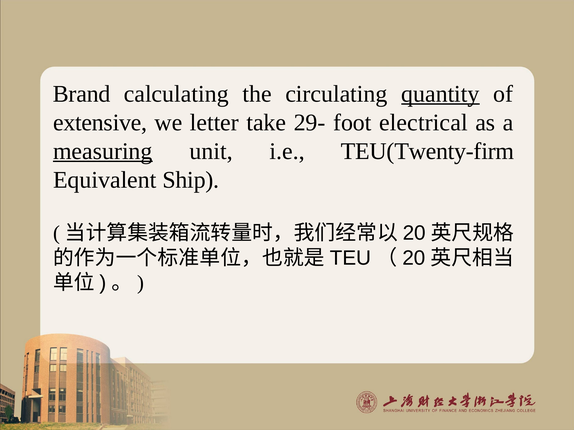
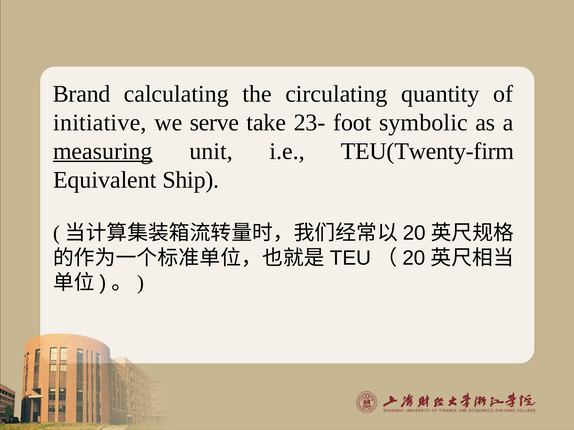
quantity underline: present -> none (440, 94)
extensive: extensive -> initiative (100, 123)
letter: letter -> serve (214, 123)
29-: 29- -> 23- (310, 123)
electrical: electrical -> symbolic (423, 123)
